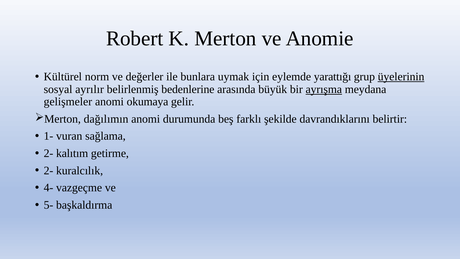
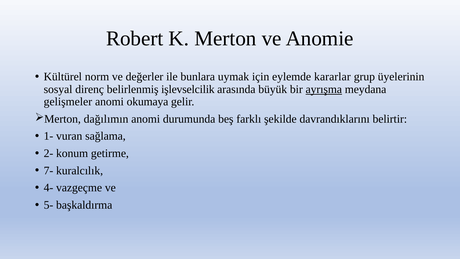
yarattığı: yarattığı -> kararlar (332, 77)
üyelerinin underline: present -> none (401, 77)
ayrılır: ayrılır -> direnç (90, 89)
bedenlerine: bedenlerine -> işlevselcilik (188, 89)
kalıtım: kalıtım -> konum (72, 153)
2-: 2- -> 7- (48, 170)
